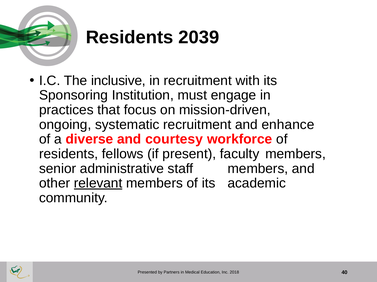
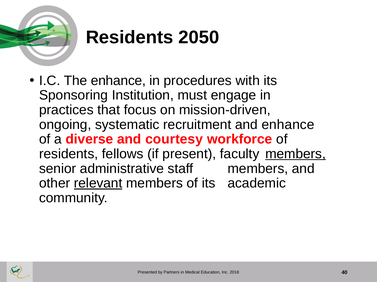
2039: 2039 -> 2050 (199, 37)
The inclusive: inclusive -> enhance (118, 81)
in recruitment: recruitment -> procedures (198, 81)
members underline: none -> present (296, 154)
